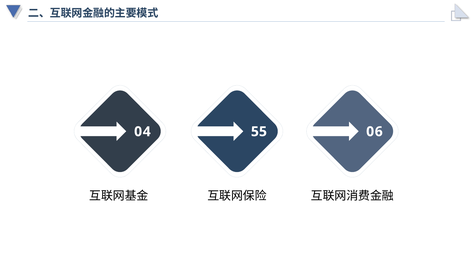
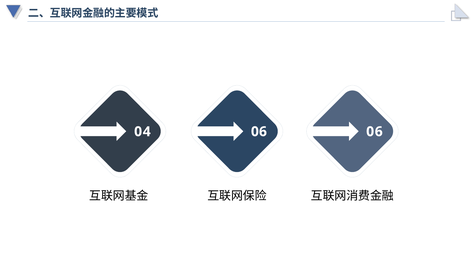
04 55: 55 -> 06 (259, 131)
